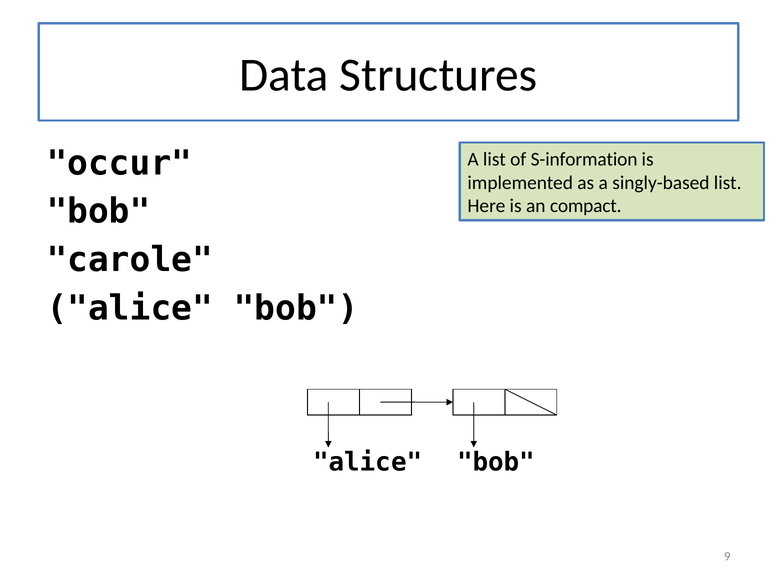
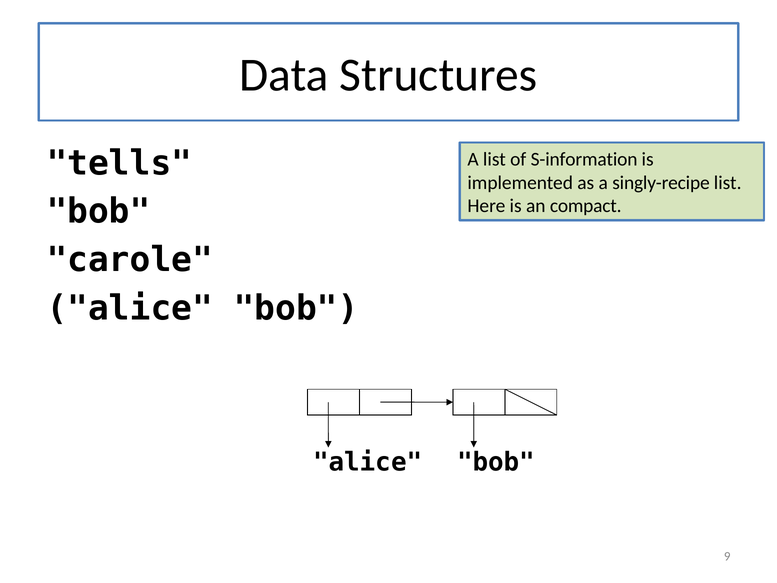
occur: occur -> tells (119, 163)
singly-based: singly-based -> singly-recipe (661, 183)
